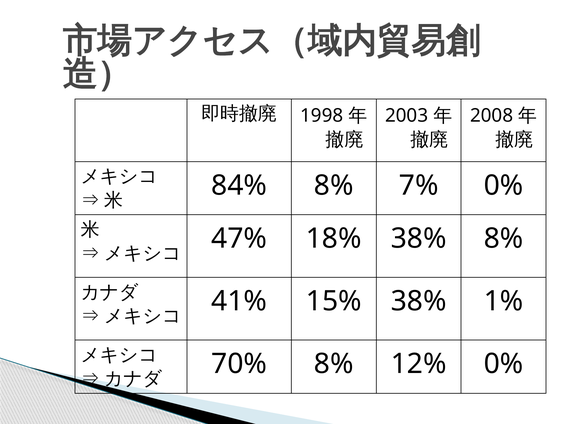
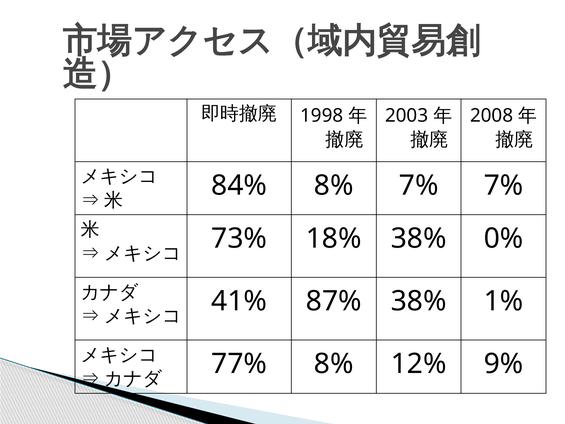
7% 0%: 0% -> 7% (504, 185)
47%: 47% -> 73% (239, 238)
38% 8%: 8% -> 0% (504, 238)
15%: 15% -> 87% (334, 301)
70%: 70% -> 77% (239, 364)
12% 0%: 0% -> 9% (504, 364)
